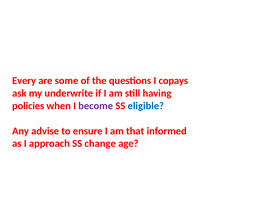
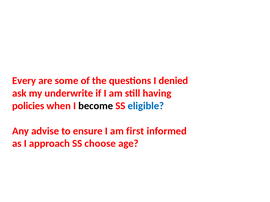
copays: copays -> denied (173, 81)
become colour: purple -> black (96, 106)
that: that -> first (135, 131)
change: change -> choose (100, 144)
